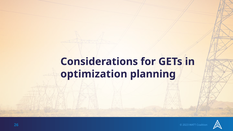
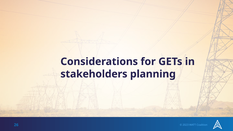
optimization: optimization -> stakeholders (94, 74)
